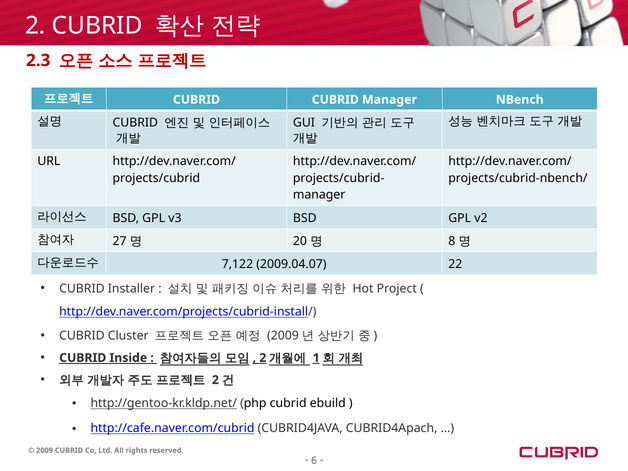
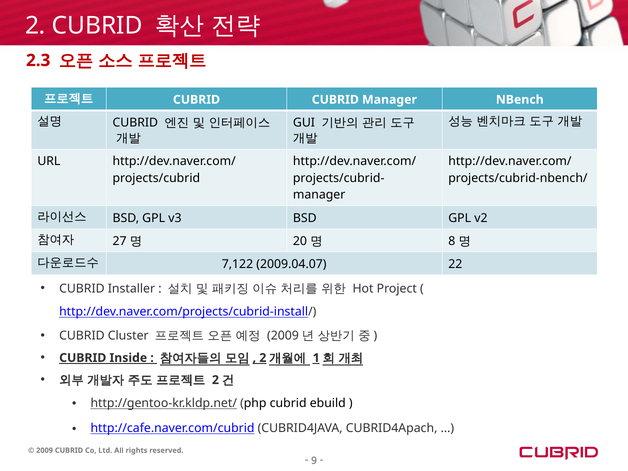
6: 6 -> 9 (314, 461)
